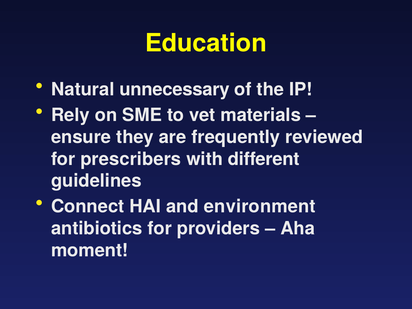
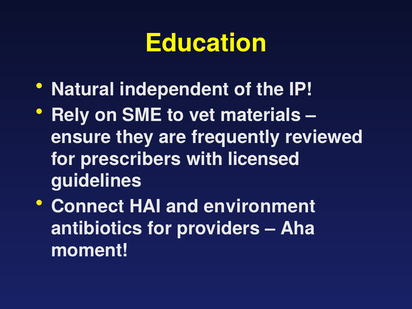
unnecessary: unnecessary -> independent (174, 89)
different: different -> licensed (264, 159)
